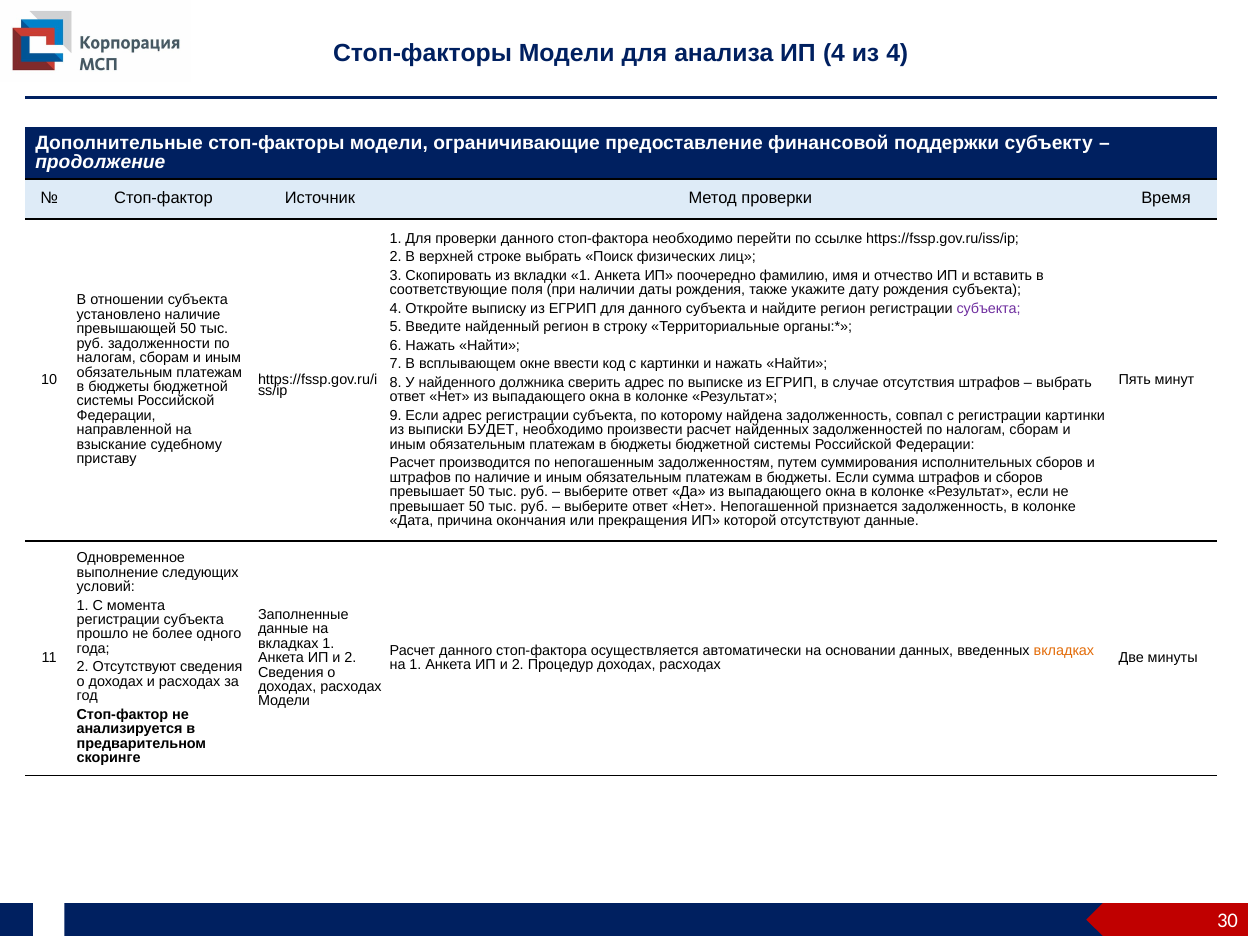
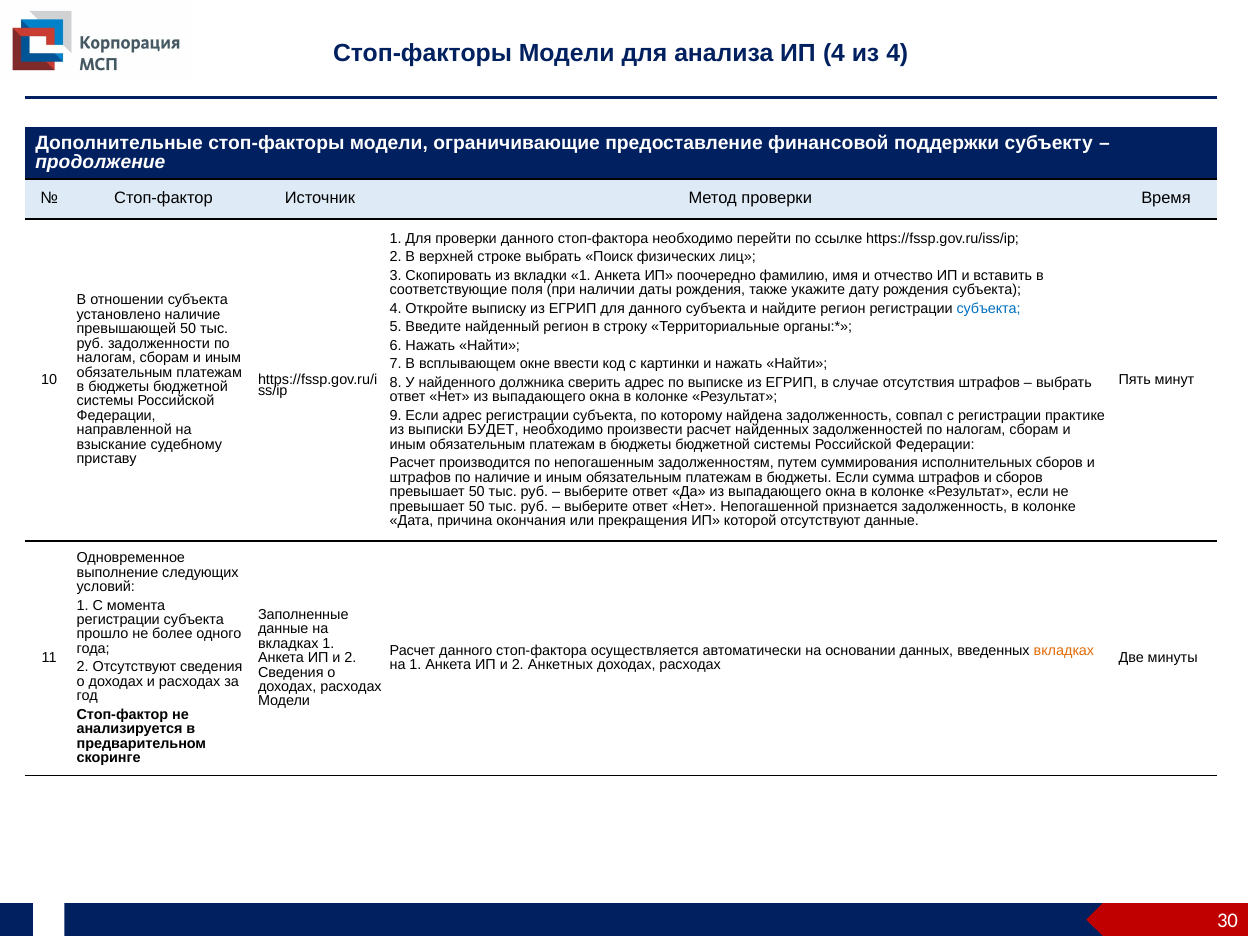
субъекта colour: purple -> blue (989, 308)
регистрации картинки: картинки -> практике (1075, 416)
Процедур: Процедур -> Анкетных (560, 665)
